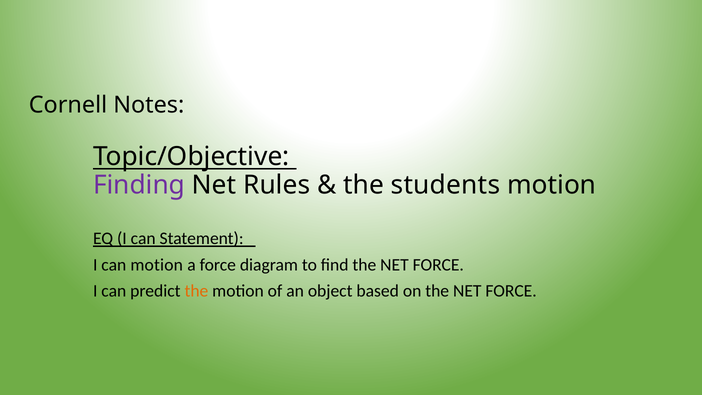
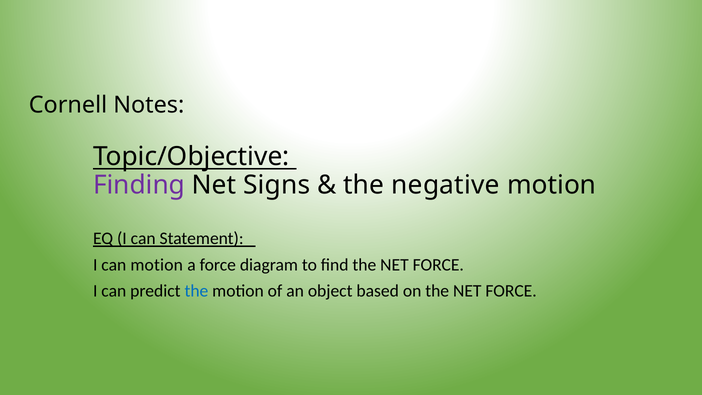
Rules: Rules -> Signs (277, 185)
students: students -> negative (446, 185)
the colour: orange -> blue (196, 291)
